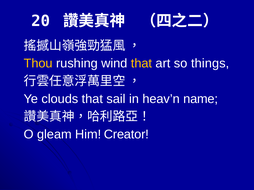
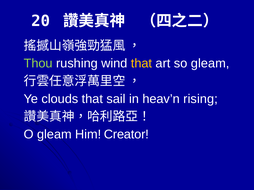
Thou colour: yellow -> light green (38, 64)
so things: things -> gleam (210, 64)
name: name -> rising (201, 99)
